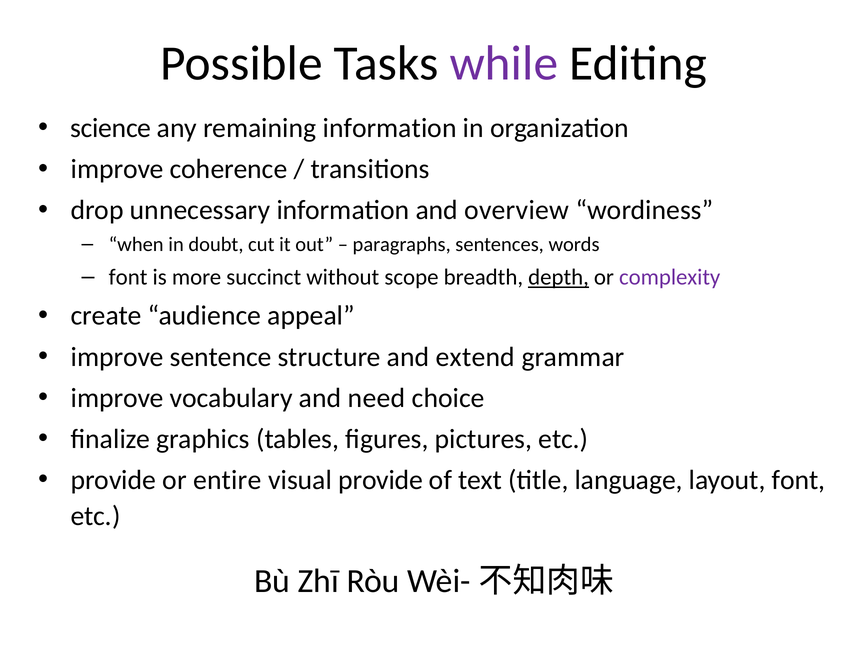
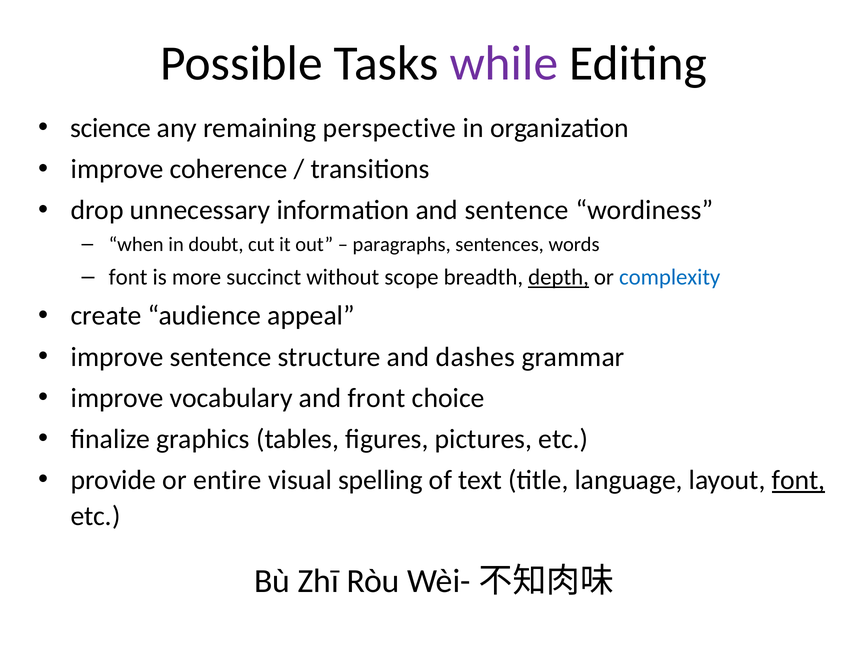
remaining information: information -> perspective (389, 128)
and overview: overview -> sentence (517, 210)
complexity colour: purple -> blue (670, 277)
extend: extend -> dashes (475, 357)
need: need -> front (376, 398)
visual provide: provide -> spelling (381, 480)
font underline: none -> present (798, 480)
